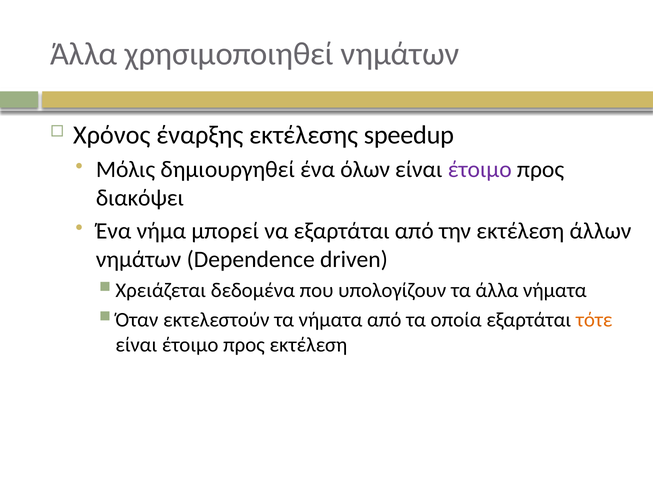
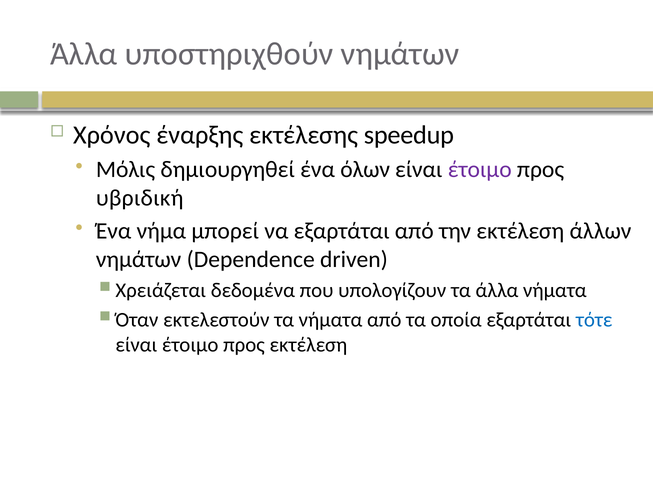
χρησιμοποιηθεί: χρησιμοποιηθεί -> υποστηριχθούν (229, 54)
διακόψει: διακόψει -> υβριδική (140, 198)
τότε colour: orange -> blue (594, 320)
